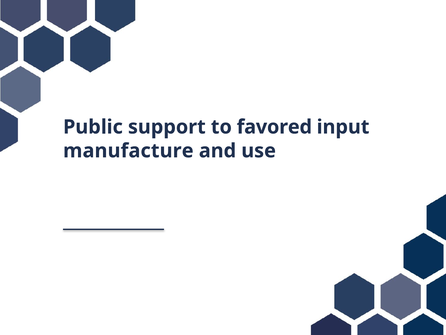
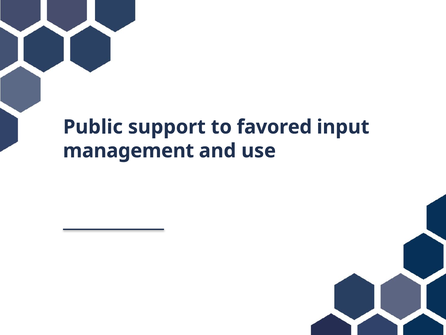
manufacture: manufacture -> management (128, 151)
